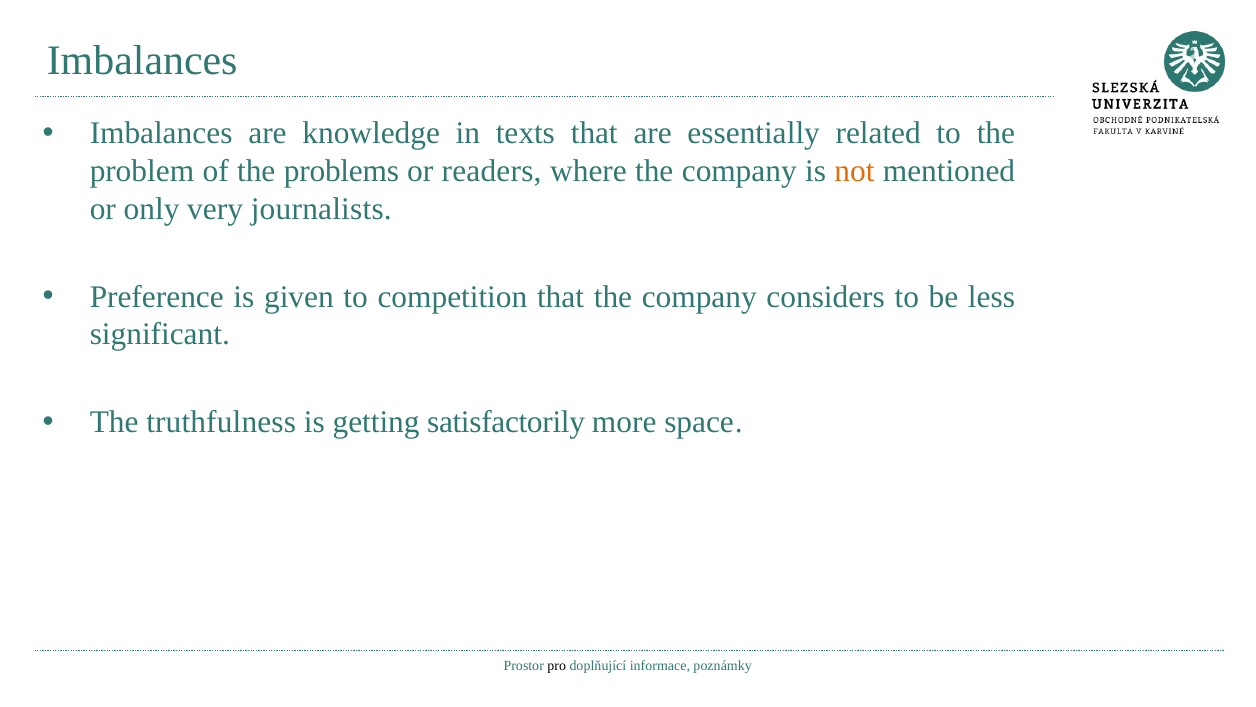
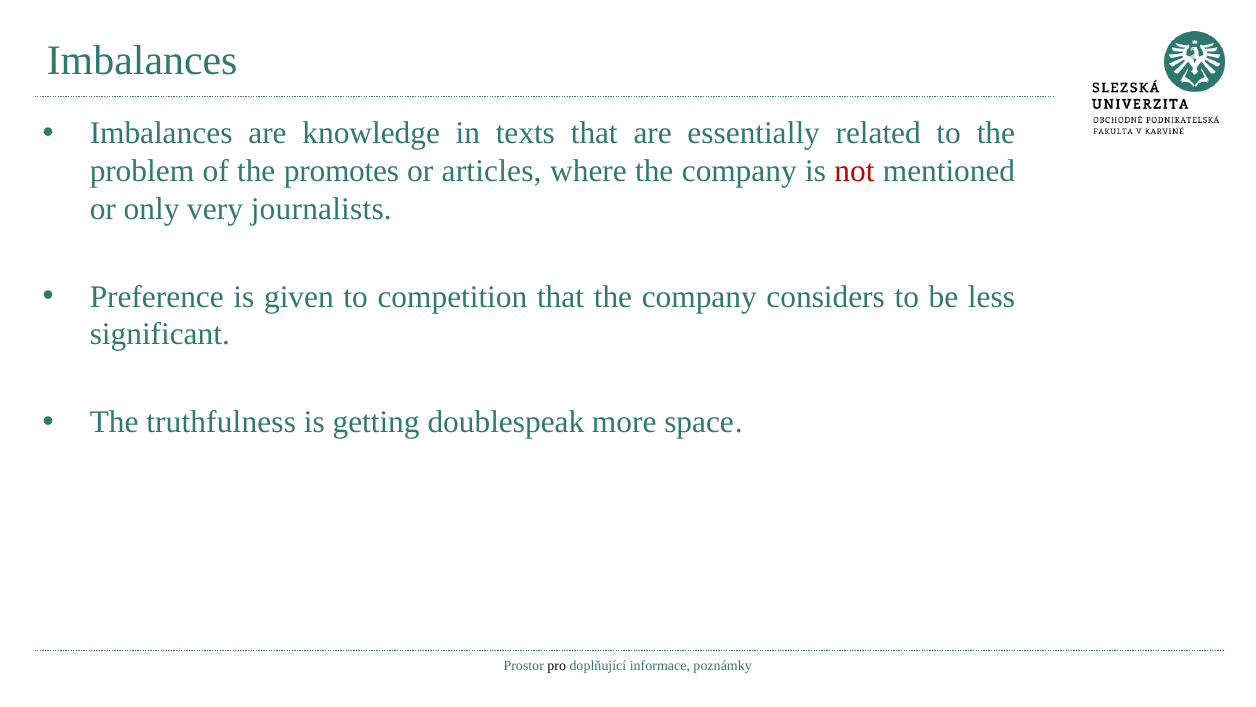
problems: problems -> promotes (341, 171)
readers: readers -> articles (492, 171)
not colour: orange -> red (854, 171)
satisfactorily: satisfactorily -> doublespeak (506, 422)
